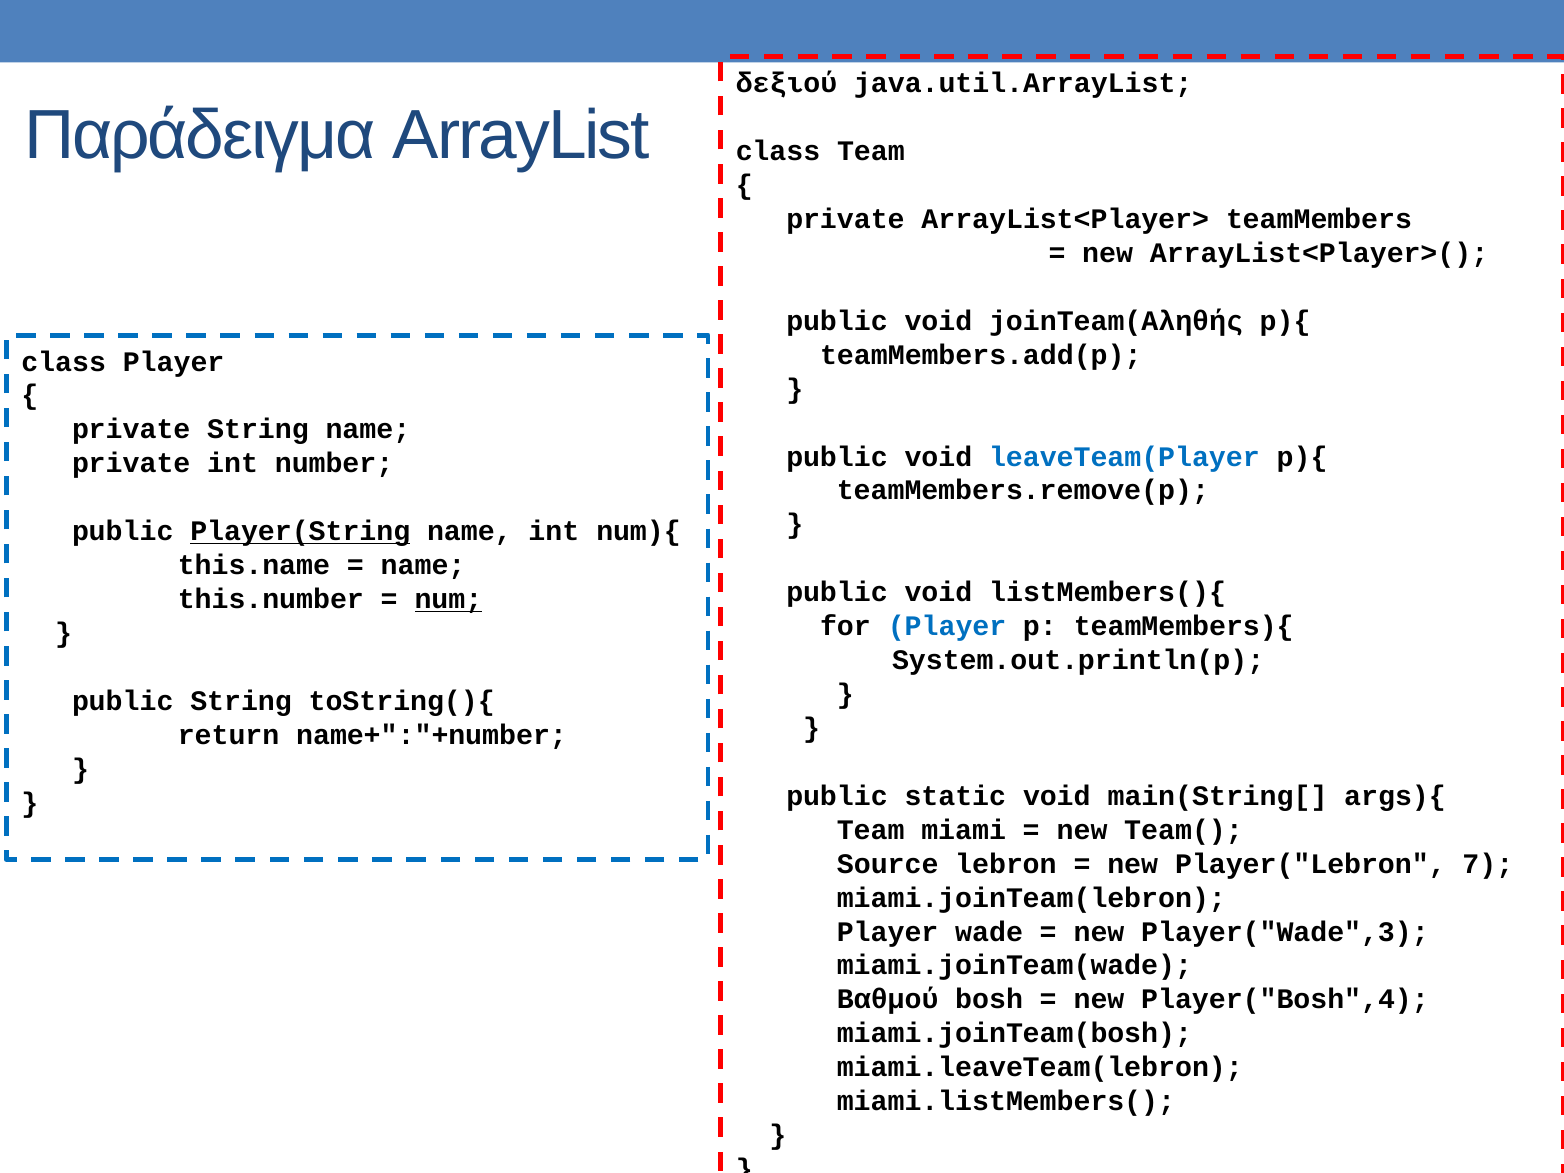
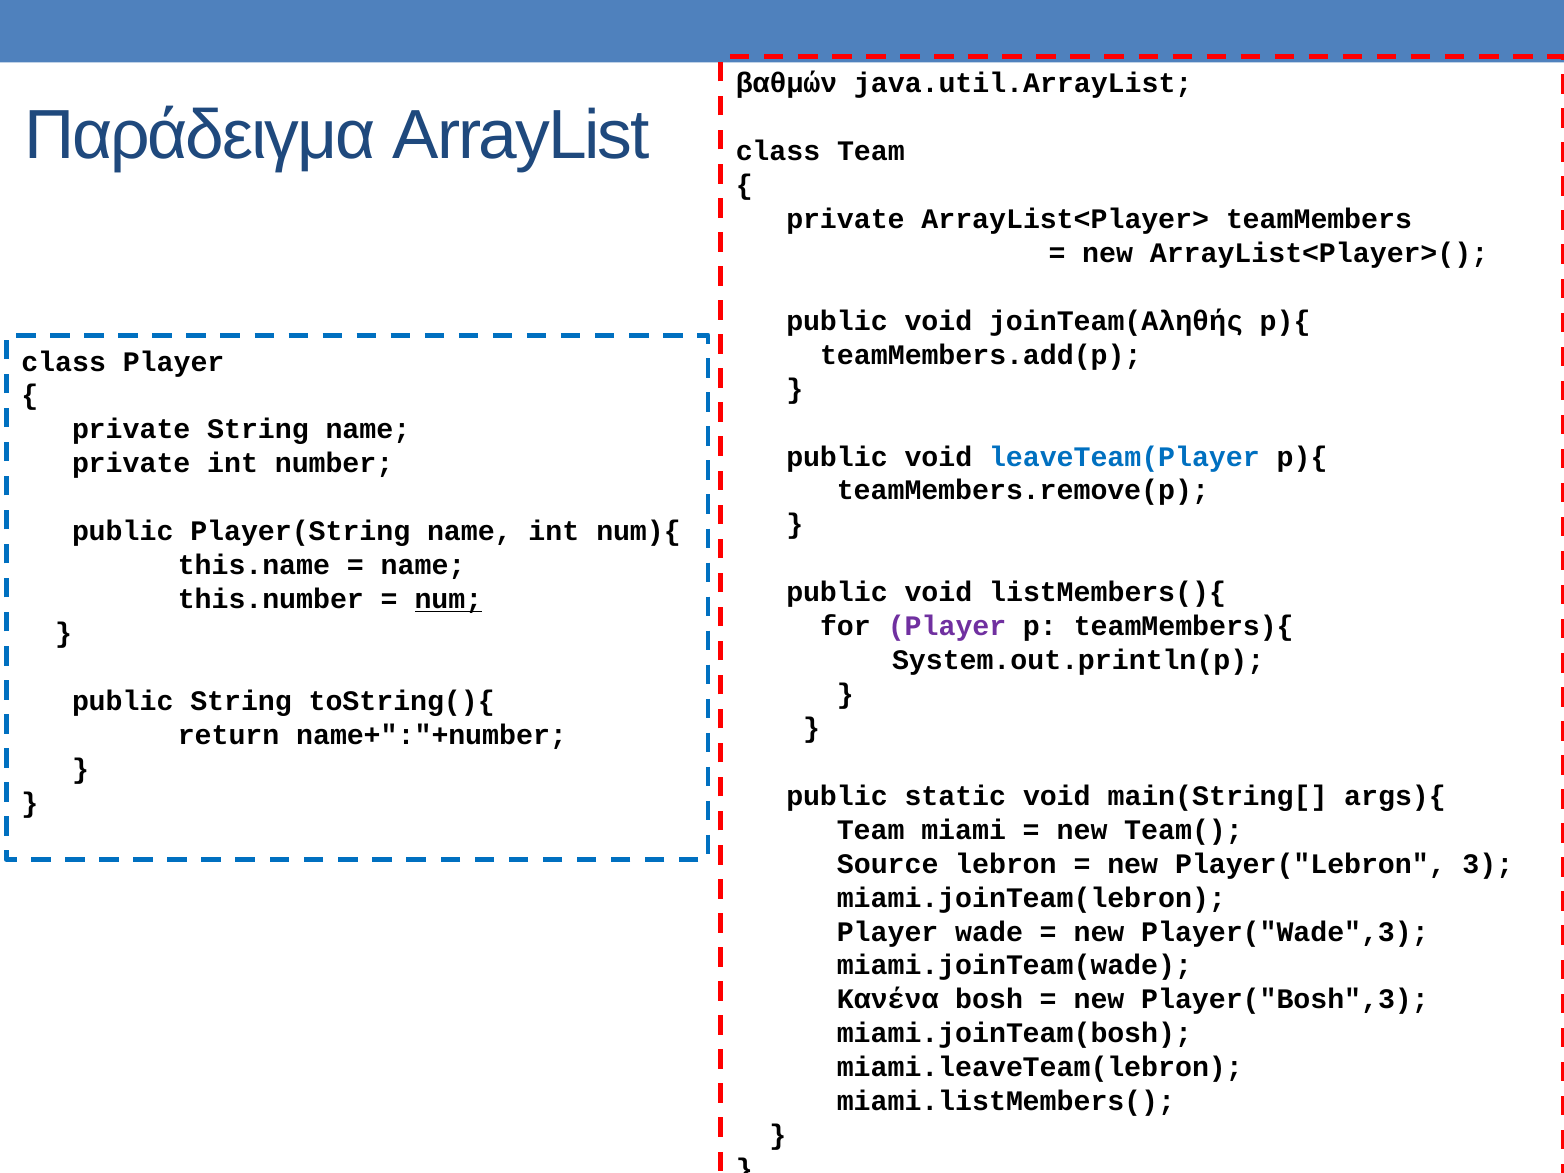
δεξιού: δεξιού -> βαθμών (787, 84)
Player(String underline: present -> none (300, 531)
Player colour: blue -> purple (947, 626)
7: 7 -> 3 (1488, 864)
Βαθμού: Βαθμού -> Κανένα (888, 1000)
Player("Bosh",4: Player("Bosh",4 -> Player("Bosh",3 (1285, 1000)
